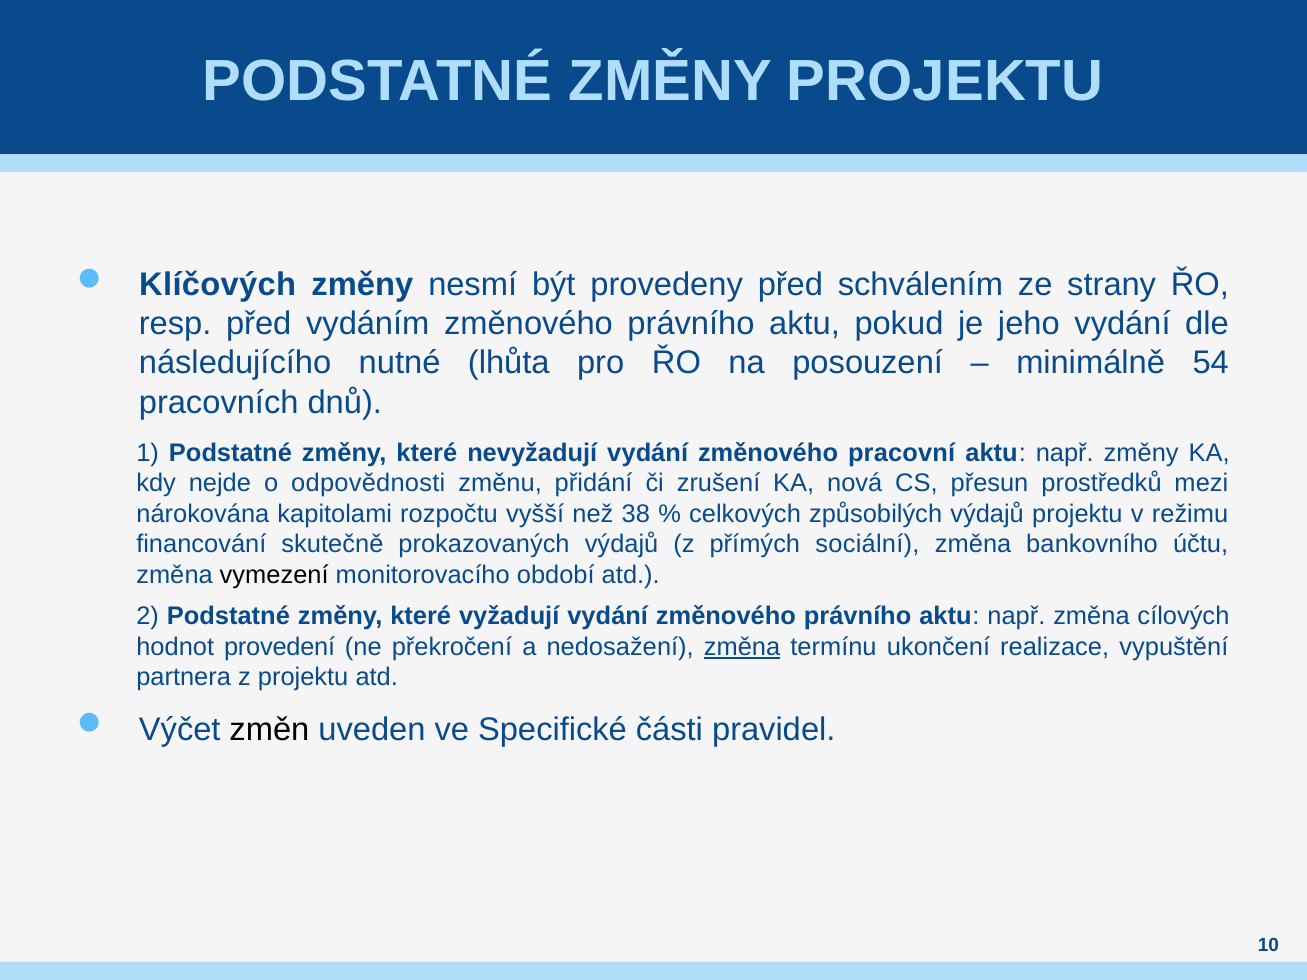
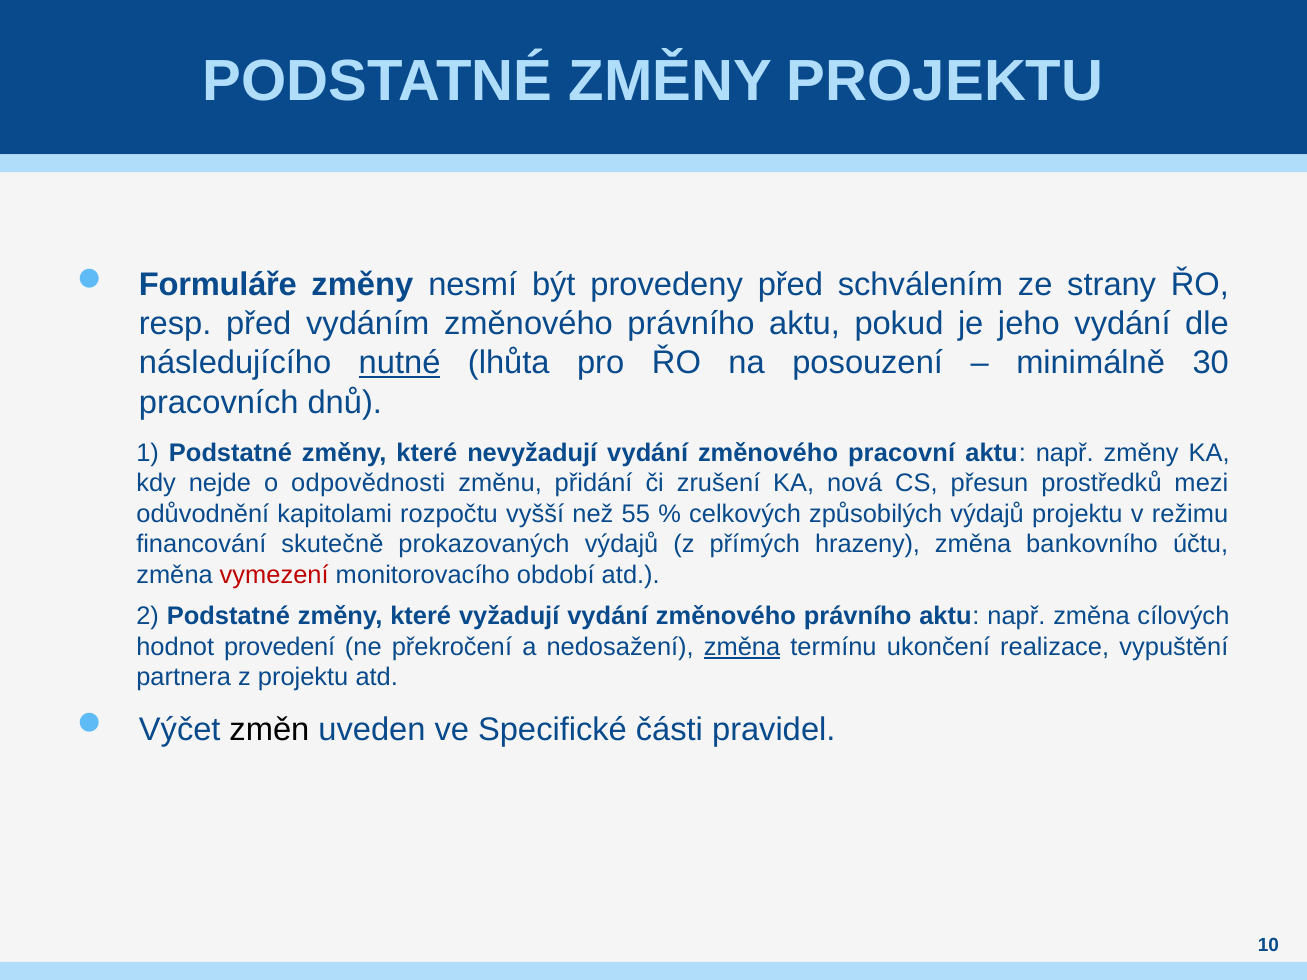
Klíčových: Klíčových -> Formuláře (218, 285)
nutné underline: none -> present (400, 363)
54: 54 -> 30 (1211, 363)
nárokována: nárokována -> odůvodnění (203, 514)
38: 38 -> 55 (636, 514)
sociální: sociální -> hrazeny (868, 545)
vymezení colour: black -> red (274, 575)
